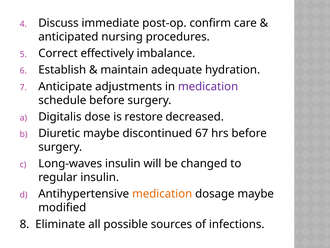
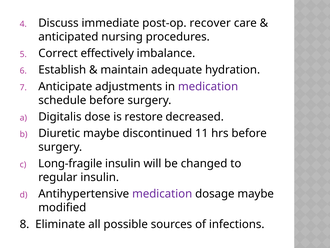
confirm: confirm -> recover (210, 23)
67: 67 -> 11 (202, 133)
Long-waves: Long-waves -> Long-fragile (70, 163)
medication colour: orange -> purple (162, 194)
